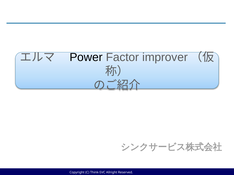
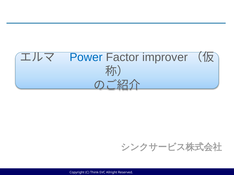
Power colour: black -> blue (86, 57)
